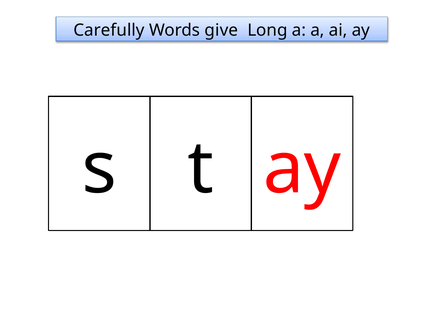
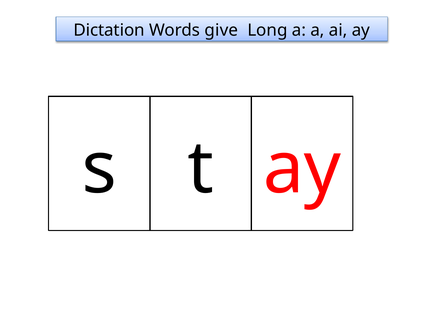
Carefully: Carefully -> Dictation (109, 30)
